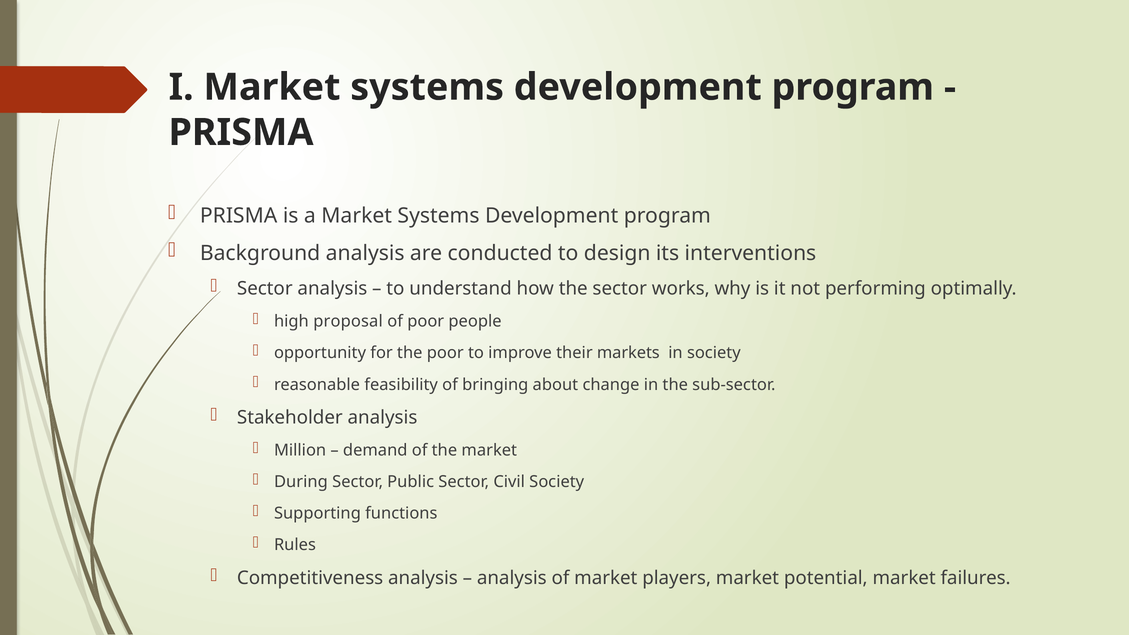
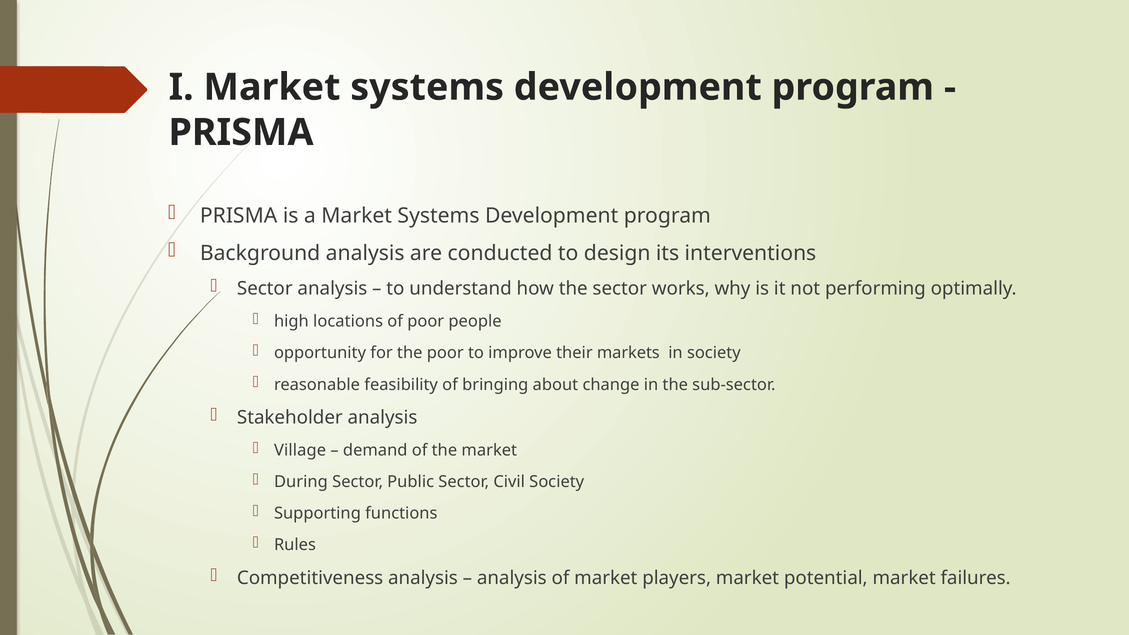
proposal: proposal -> locations (348, 322)
Million: Million -> Village (300, 450)
